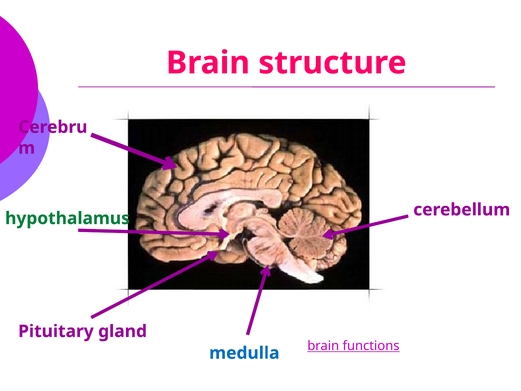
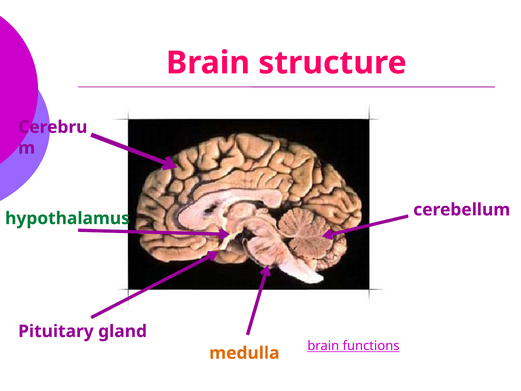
medulla colour: blue -> orange (244, 353)
